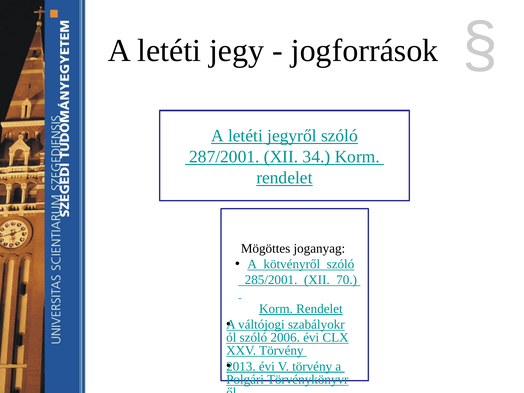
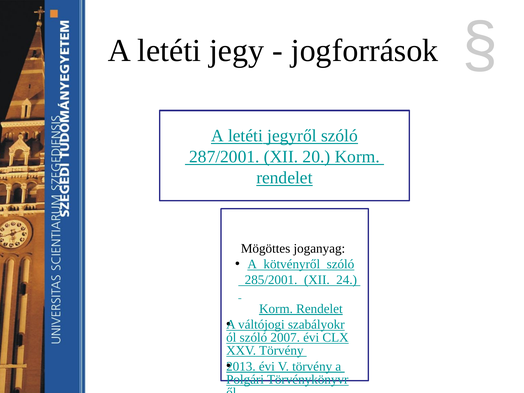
34: 34 -> 20 (316, 157)
70: 70 -> 24 (347, 280)
2006: 2006 -> 2007 (285, 338)
